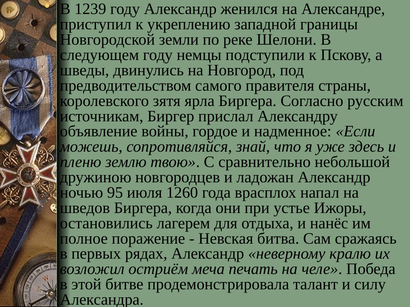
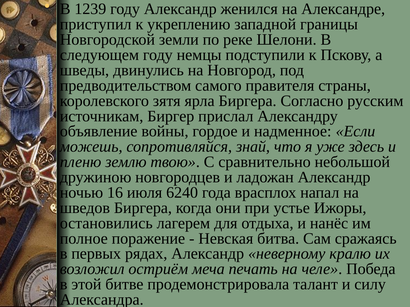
95: 95 -> 16 (115, 193)
1260: 1260 -> 6240 (182, 193)
